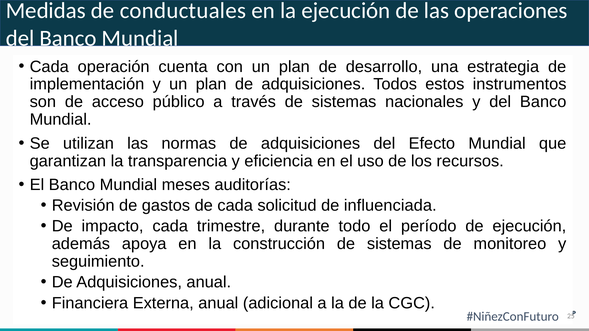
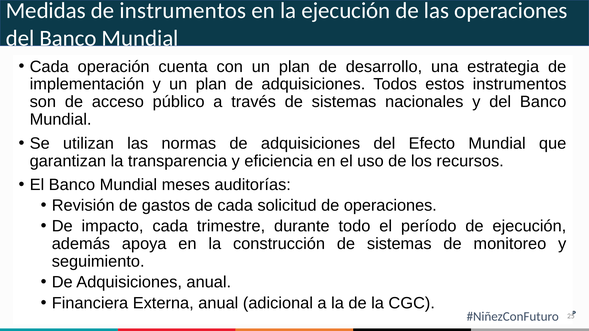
de conductuales: conductuales -> instrumentos (183, 11)
de influenciada: influenciada -> operaciones (390, 206)
